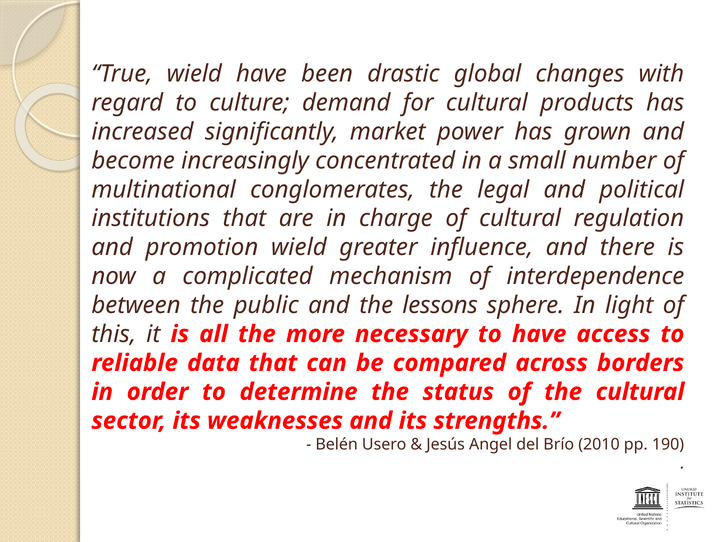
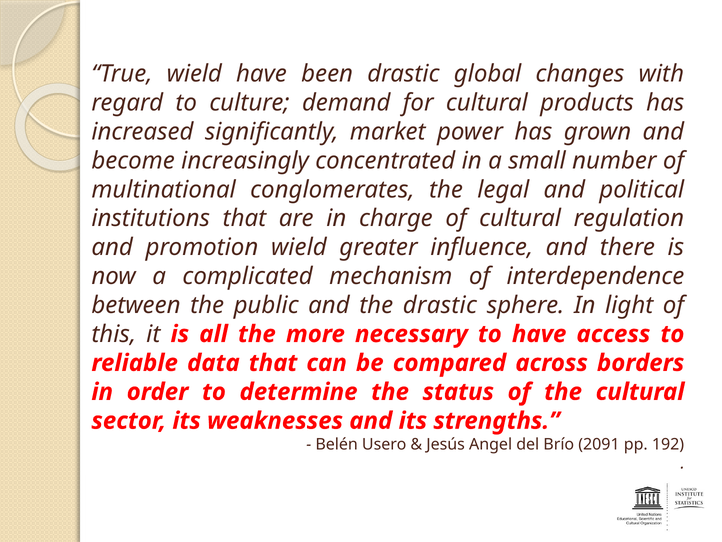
the lessons: lessons -> drastic (440, 305)
2010: 2010 -> 2091 (599, 444)
190: 190 -> 192 (668, 444)
